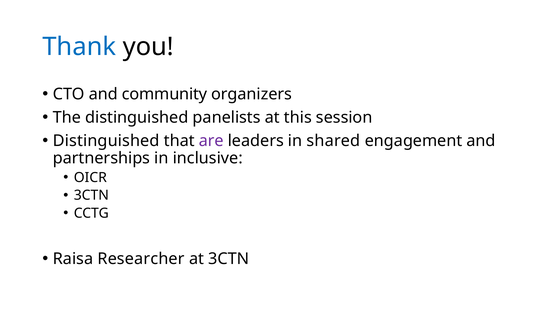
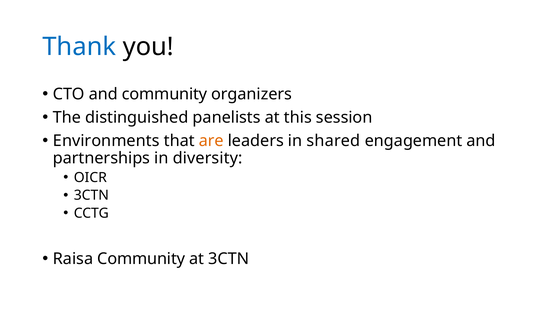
Distinguished: Distinguished -> Environments (106, 141)
are colour: purple -> orange (211, 141)
inclusive: inclusive -> diversity (208, 158)
Raisa Researcher: Researcher -> Community (141, 259)
